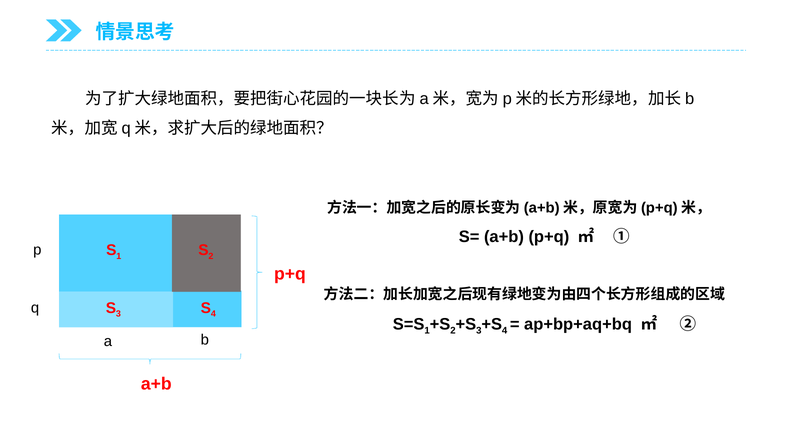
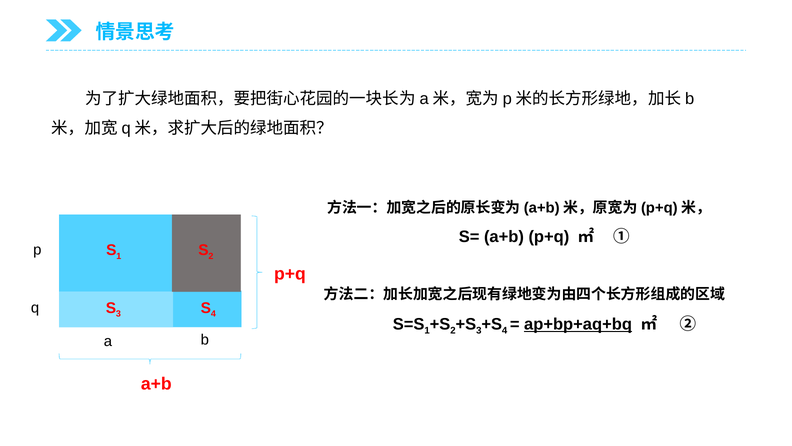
ap+bp+aq+bq underline: none -> present (578, 324)
